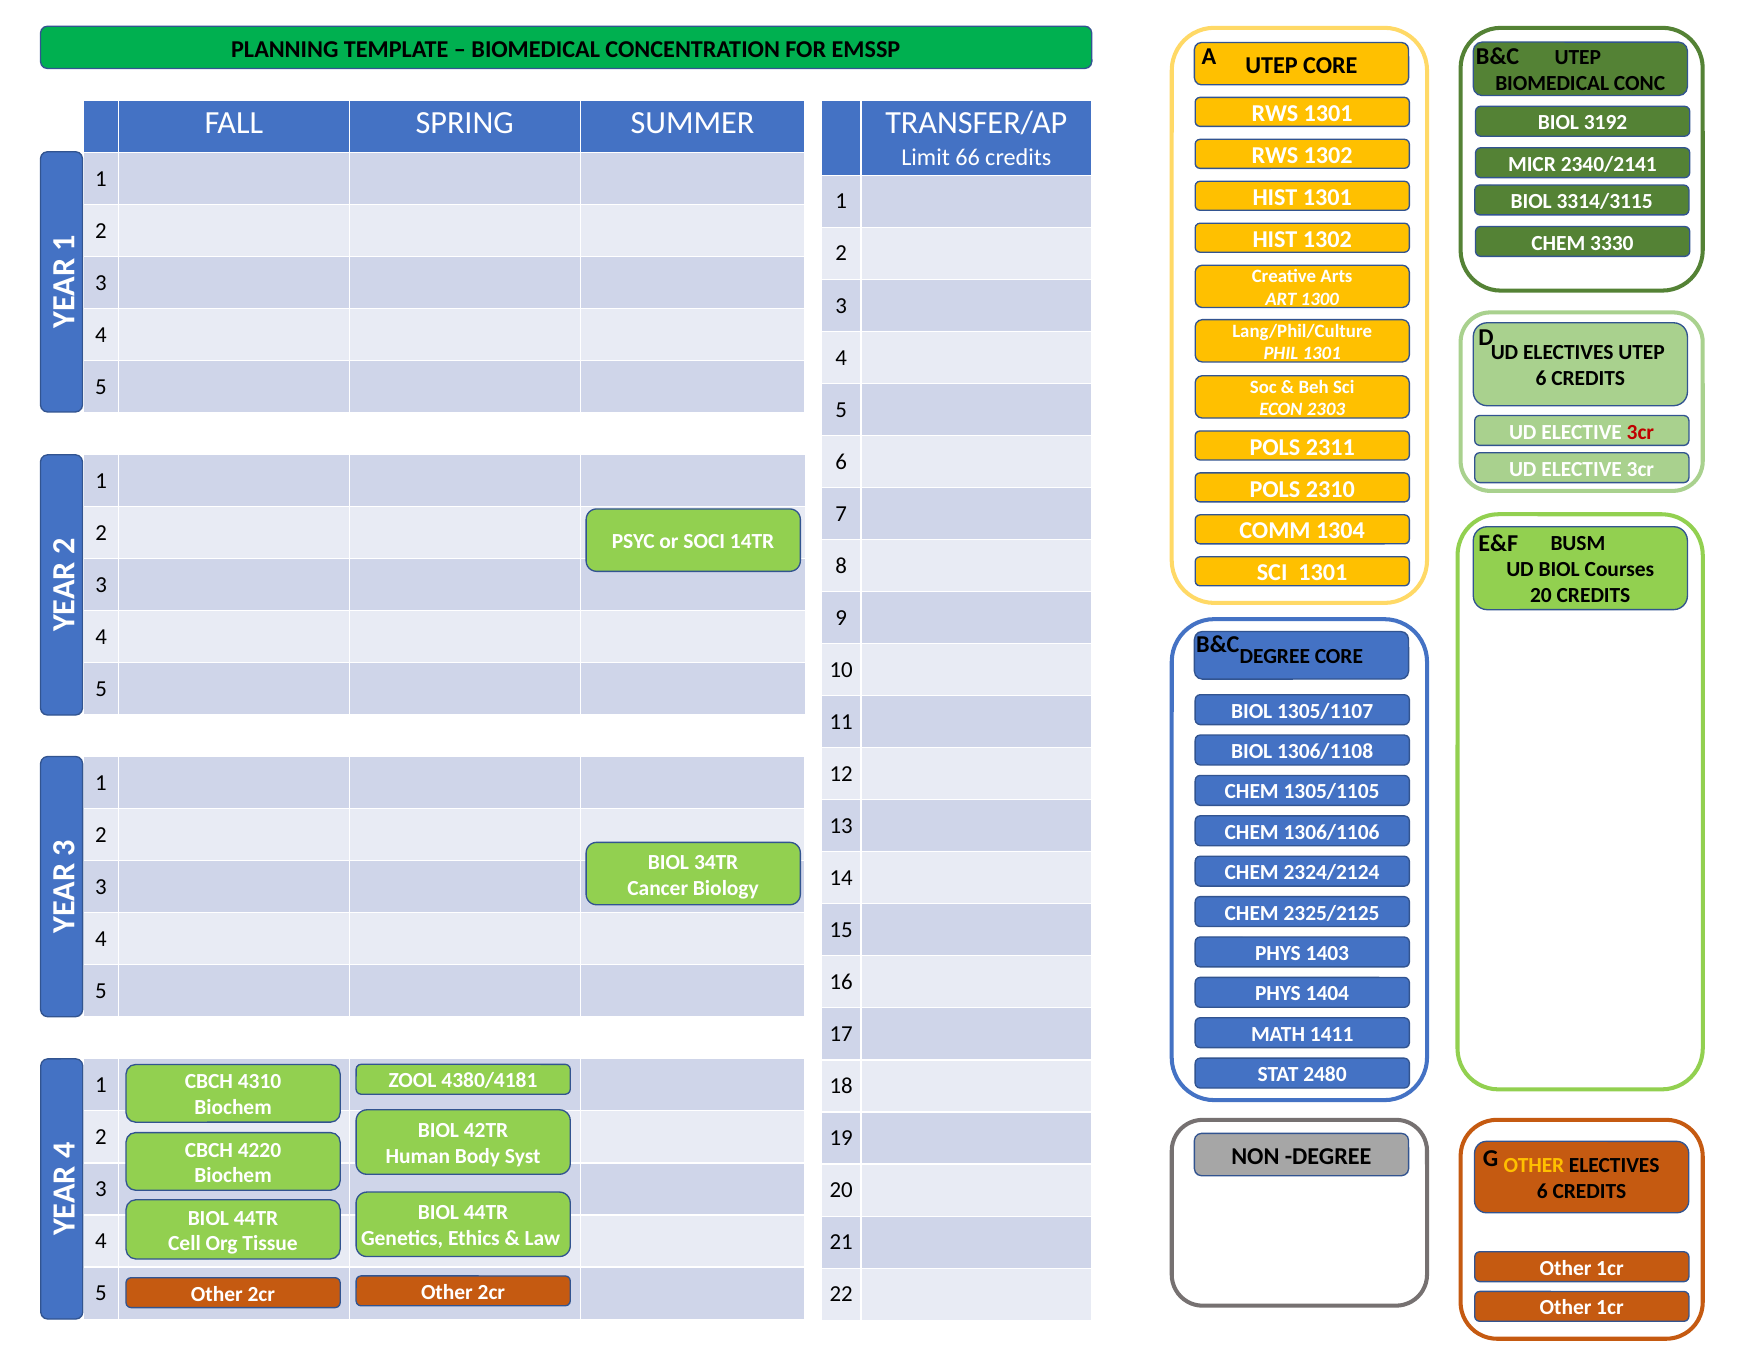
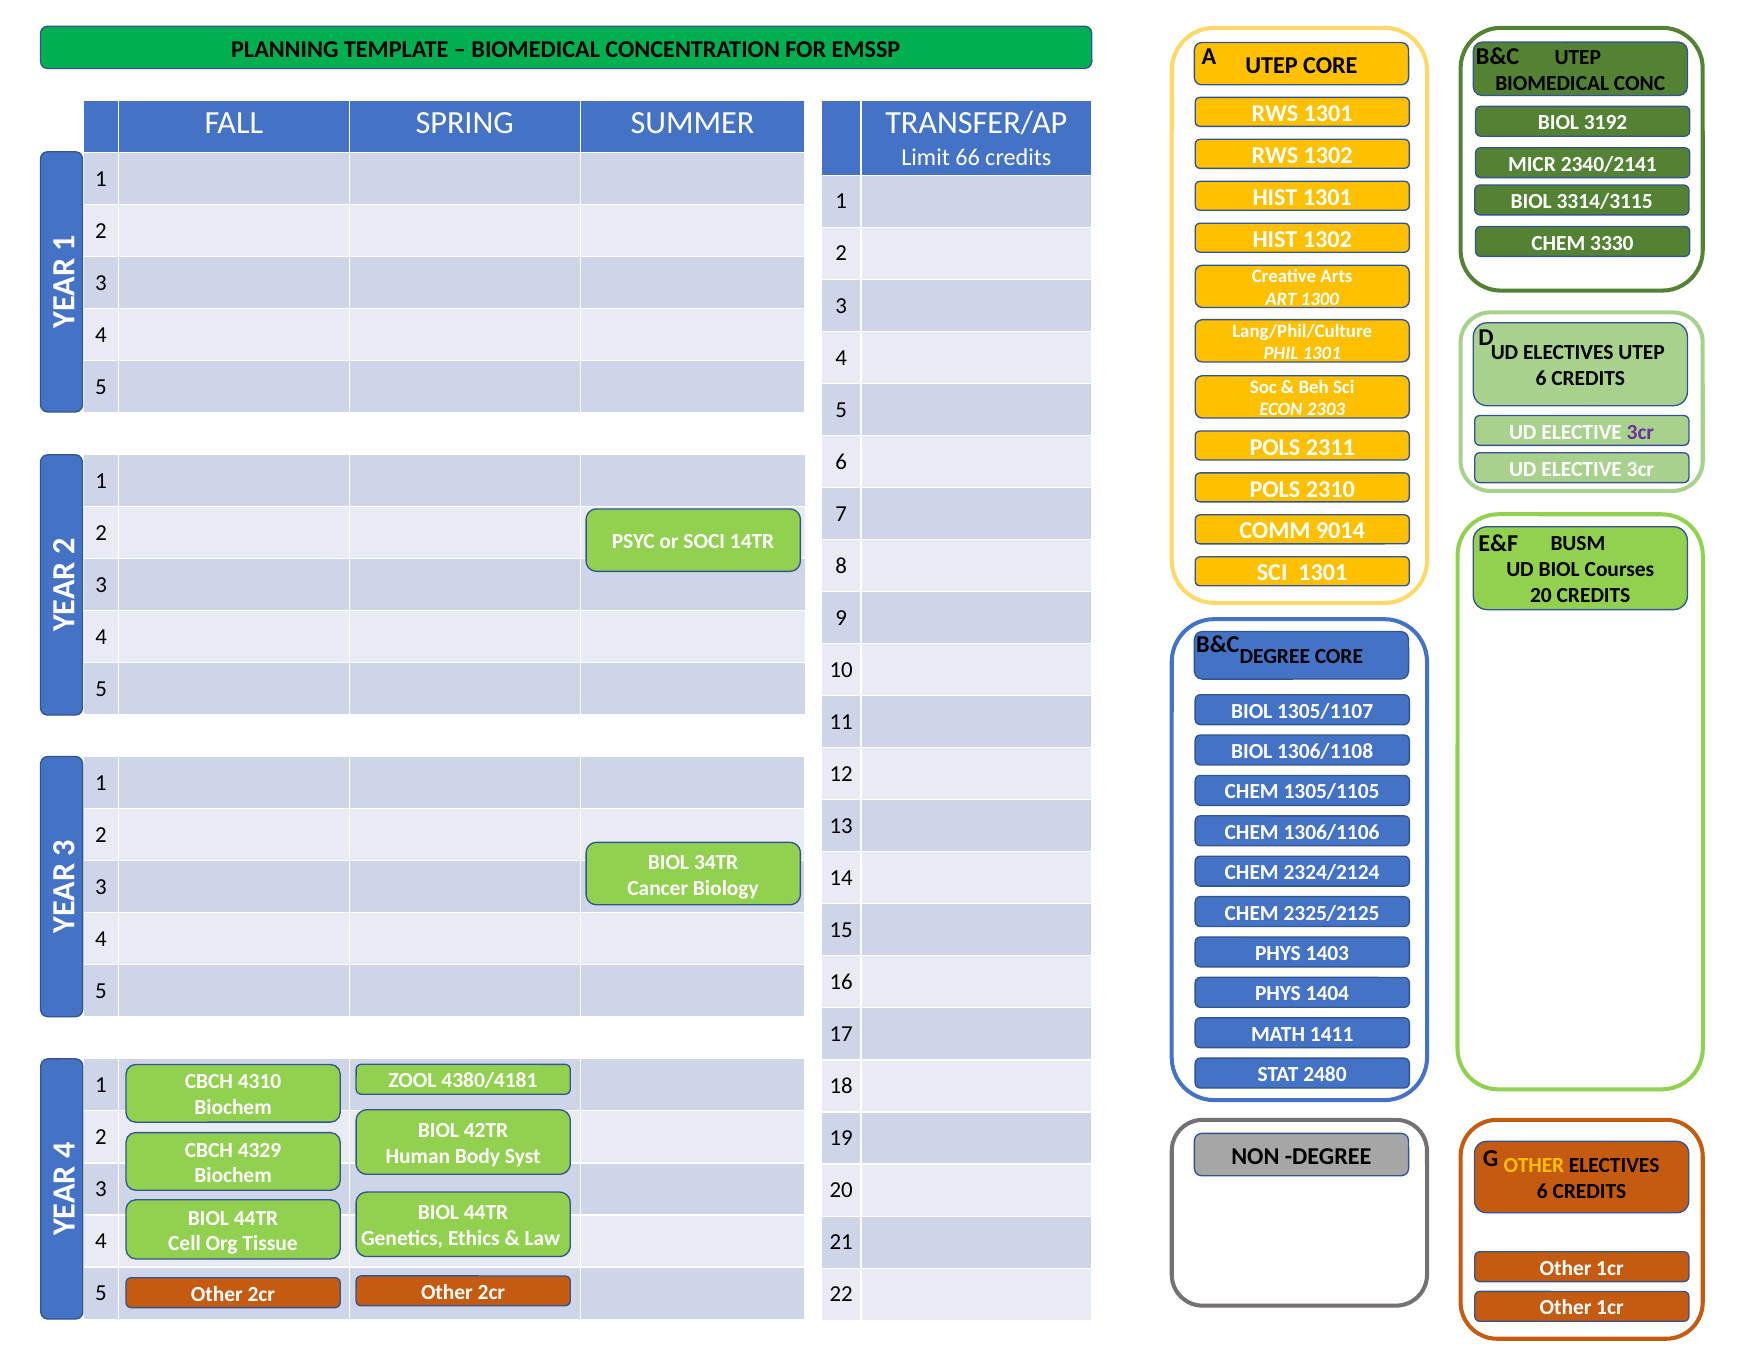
3cr colour: red -> purple (1640, 432)
1304: 1304 -> 9014 (1340, 531)
4220: 4220 -> 4329 (260, 1150)
